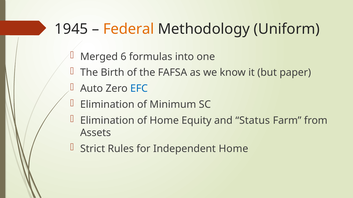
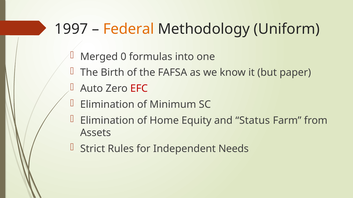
1945: 1945 -> 1997 (71, 29)
6: 6 -> 0 (123, 57)
EFC colour: blue -> red (139, 89)
Independent Home: Home -> Needs (234, 149)
